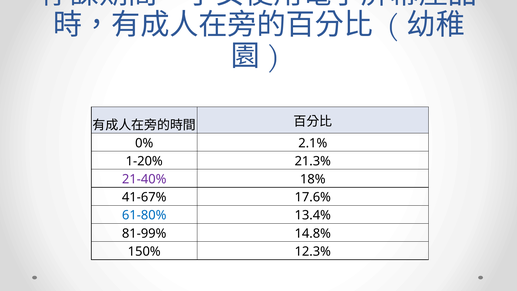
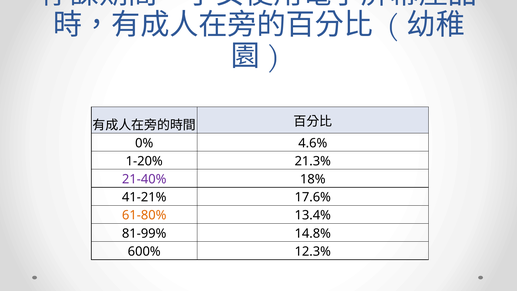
2.1%: 2.1% -> 4.6% (313, 143)
41-67%: 41-67% -> 41-21% (144, 197)
61-80% colour: blue -> orange (144, 215)
150%: 150% -> 600% (144, 251)
